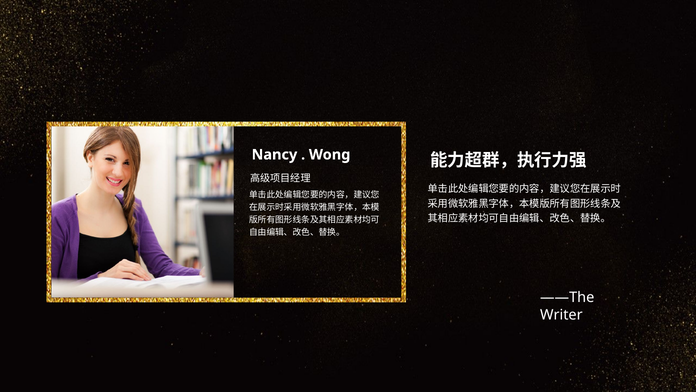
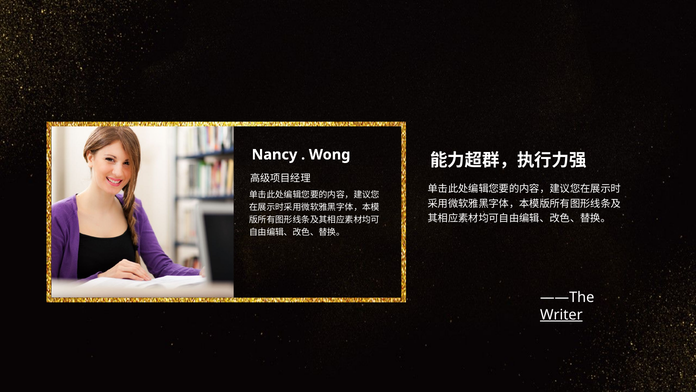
Writer underline: none -> present (561, 314)
